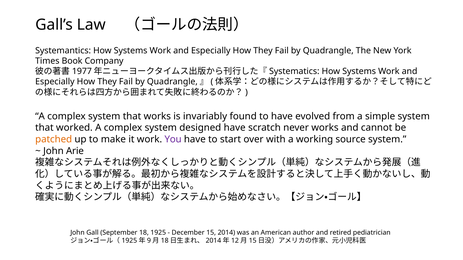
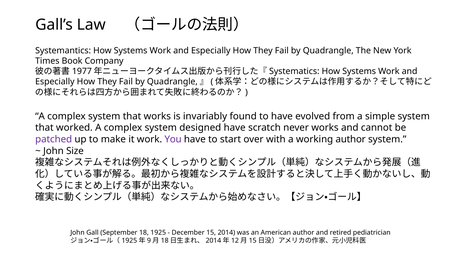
patched colour: orange -> purple (54, 140)
working source: source -> author (351, 140)
Arie: Arie -> Size (75, 151)
